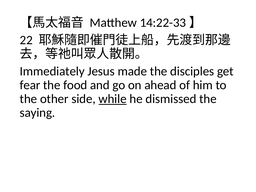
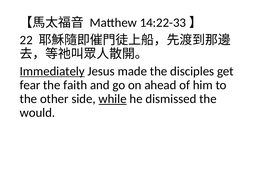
Immediately underline: none -> present (52, 71)
food: food -> faith (75, 85)
saying: saying -> would (37, 113)
